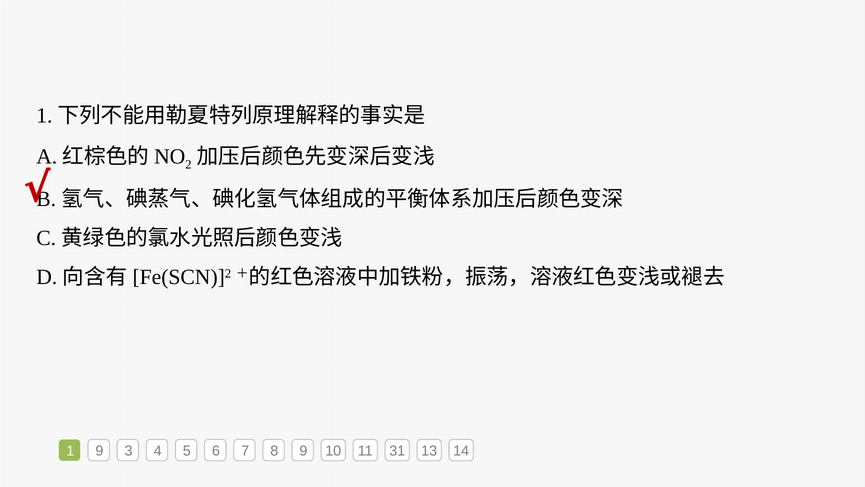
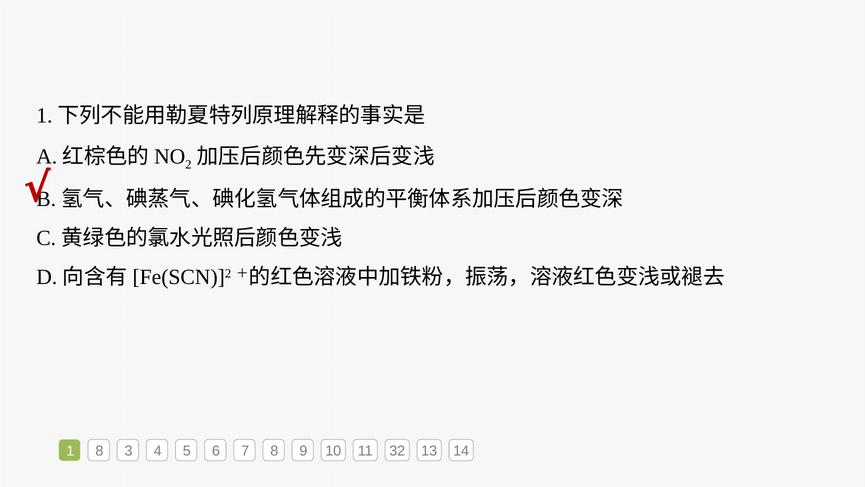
1 9: 9 -> 8 (99, 451)
31: 31 -> 32 (397, 451)
